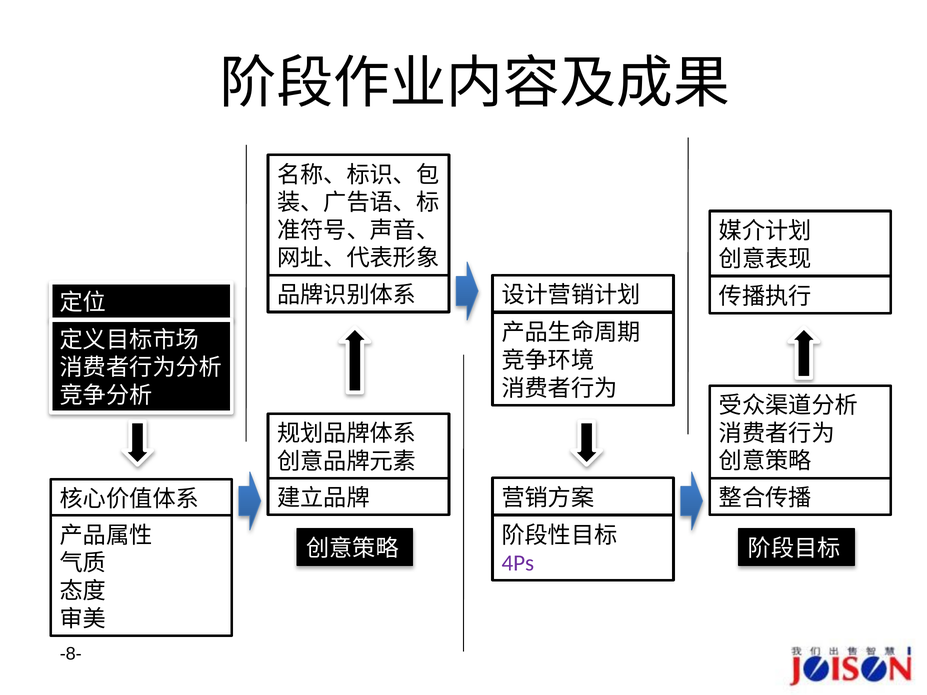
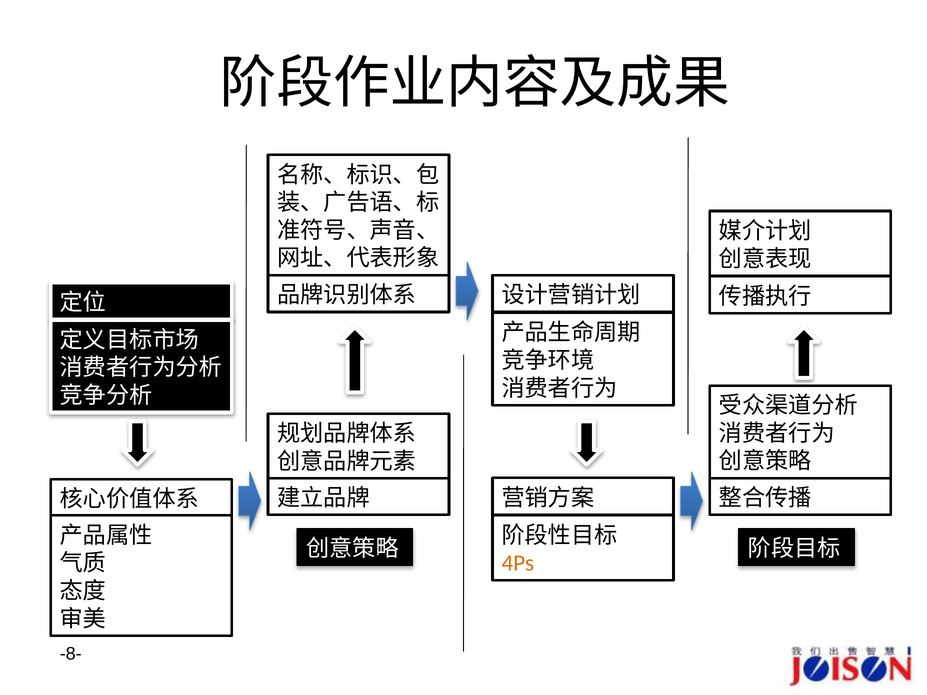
4Ps colour: purple -> orange (518, 563)
